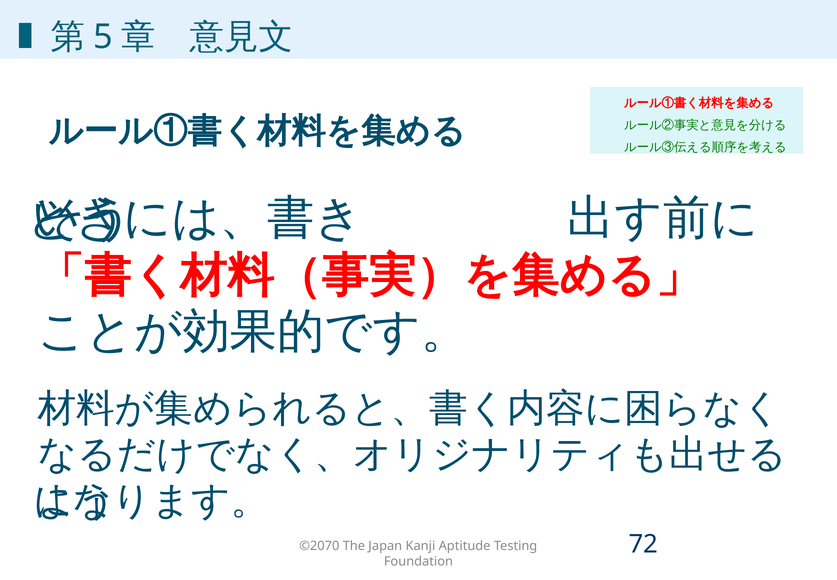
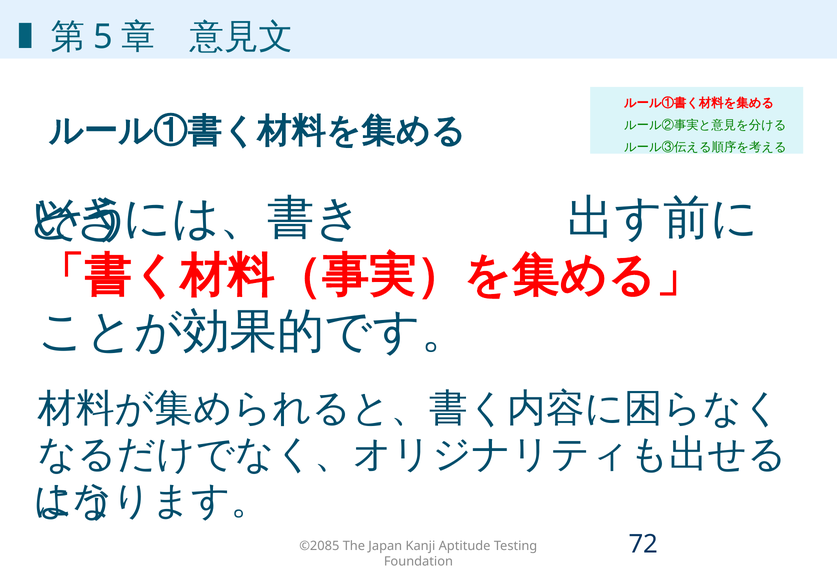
©2070: ©2070 -> ©2085 (319, 546)
